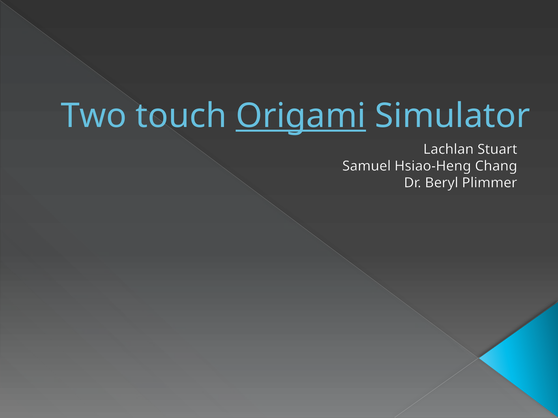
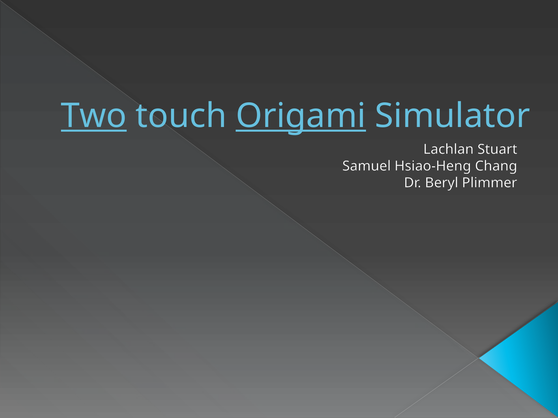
Two underline: none -> present (94, 116)
